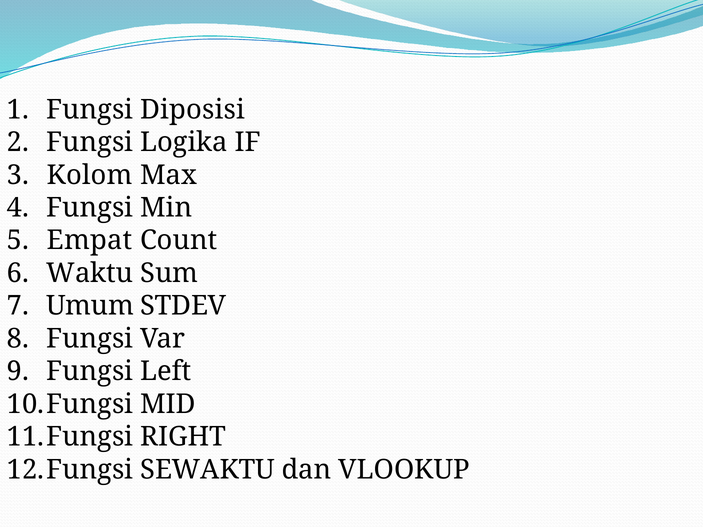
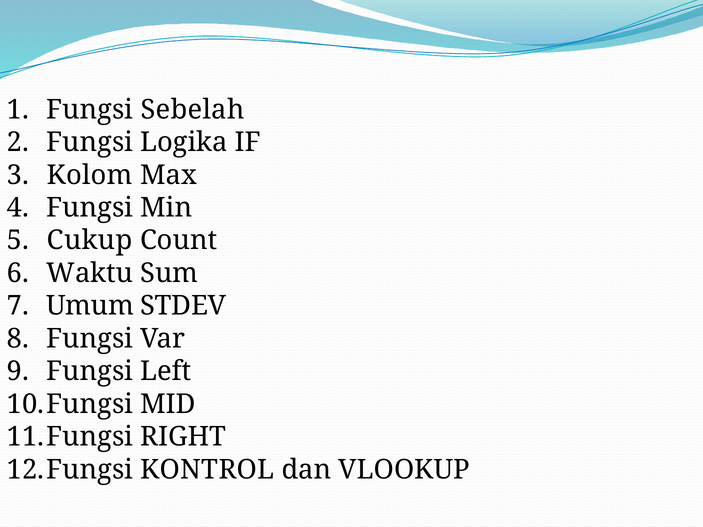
Diposisi: Diposisi -> Sebelah (193, 110)
Empat: Empat -> Cukup (90, 241)
SEWAKTU: SEWAKTU -> KONTROL (207, 470)
